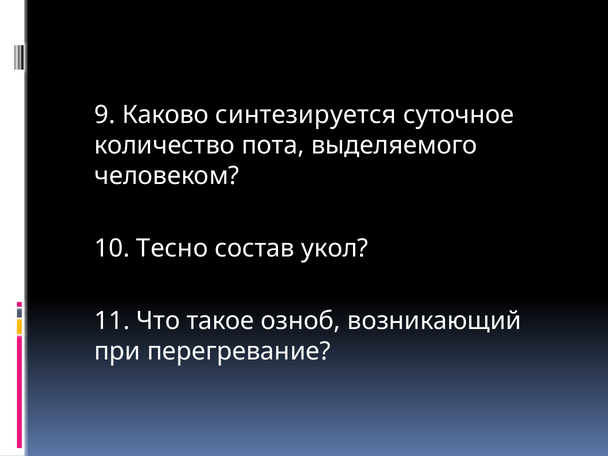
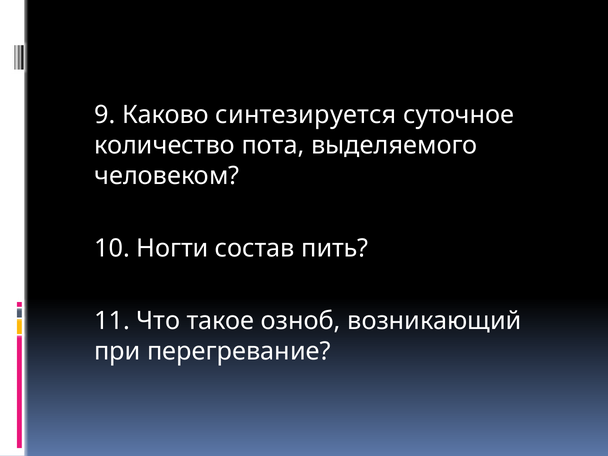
Тесно: Тесно -> Ногти (172, 248)
укол: укол -> пить (335, 248)
